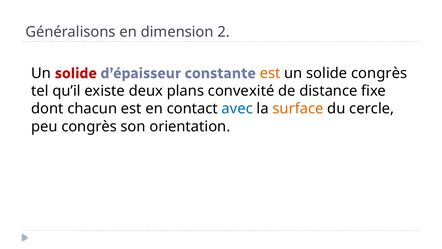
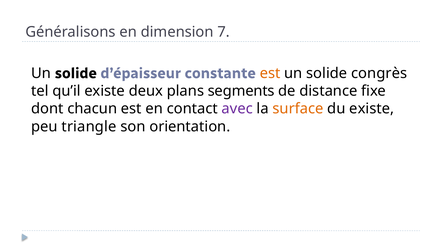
2: 2 -> 7 (224, 32)
solide colour: red -> black (76, 73)
convexité: convexité -> segments (241, 91)
avec colour: blue -> purple (237, 109)
du cercle: cercle -> existe (372, 109)
peu congrès: congrès -> triangle (89, 126)
